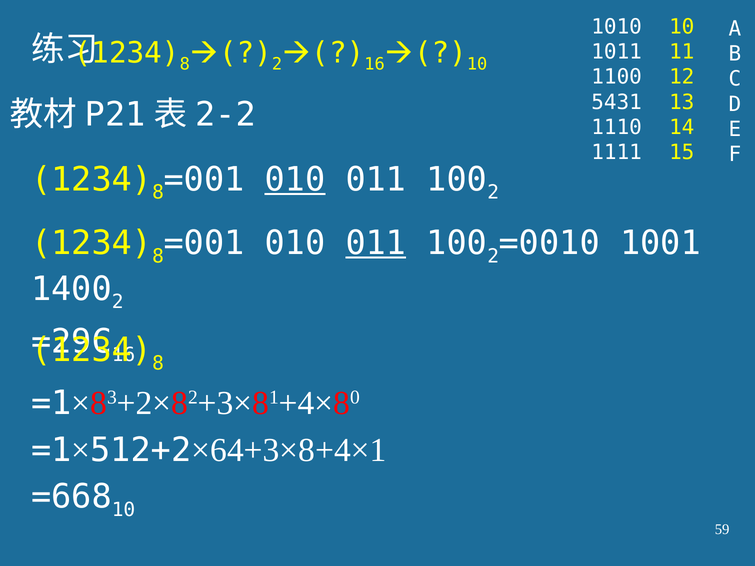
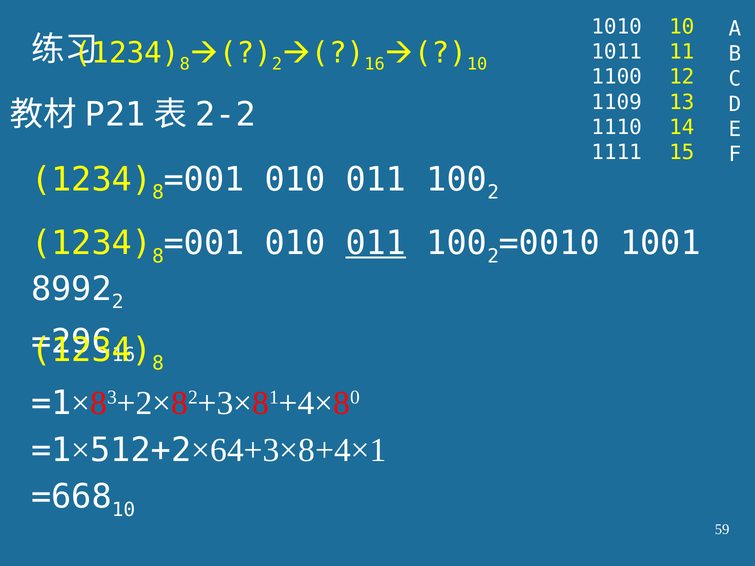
5431: 5431 -> 1109 (617, 102)
010 underline: present -> none (295, 180)
1400: 1400 -> 8992 (71, 289)
